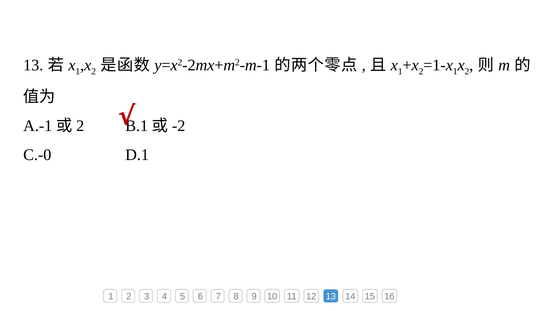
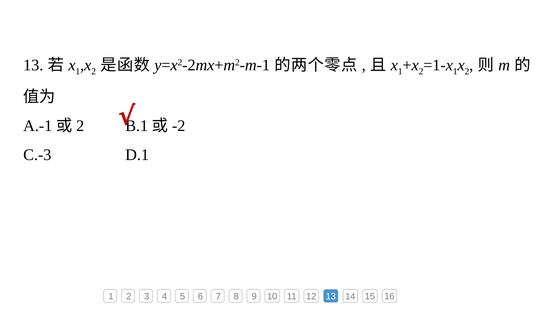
C.-0: C.-0 -> C.-3 (37, 155)
